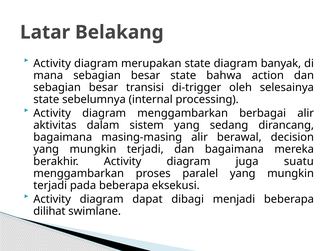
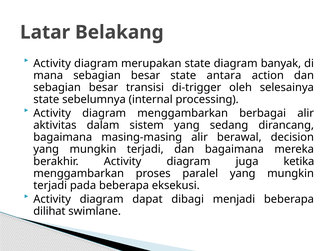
bahwa: bahwa -> antara (224, 75)
suatu: suatu -> ketika (299, 161)
